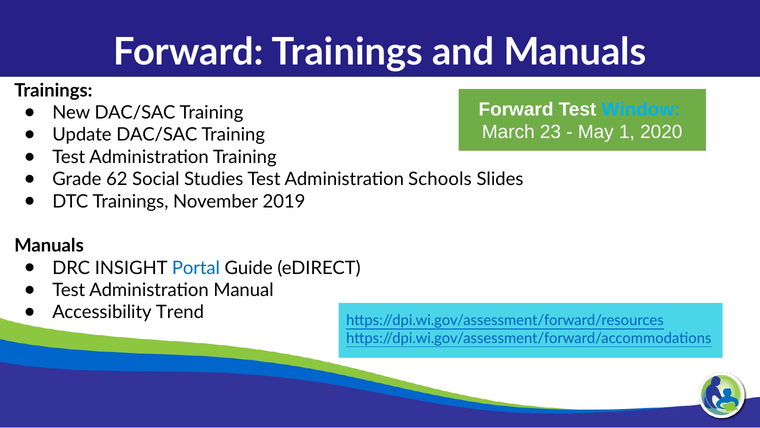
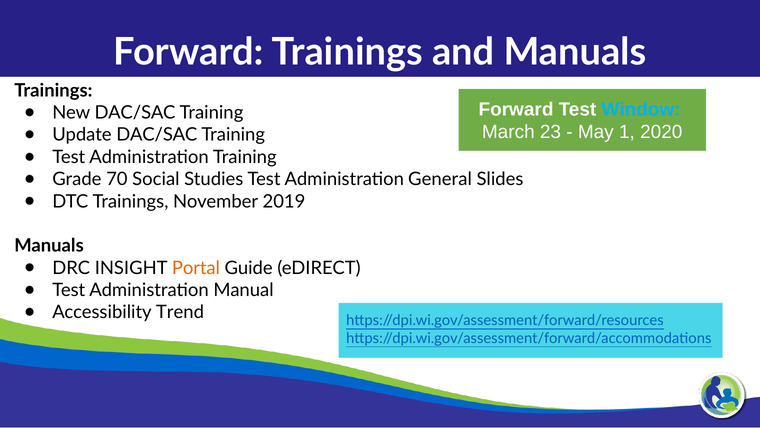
62: 62 -> 70 (117, 179)
Schools: Schools -> General (440, 179)
Portal colour: blue -> orange (196, 268)
